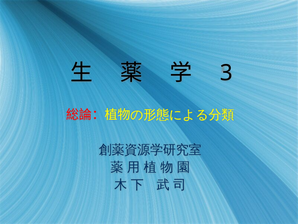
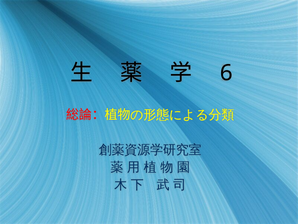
3: 3 -> 6 (226, 73)
